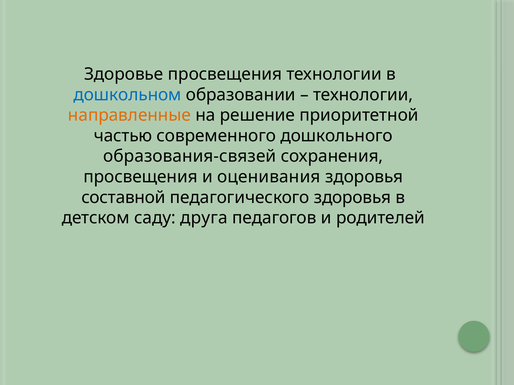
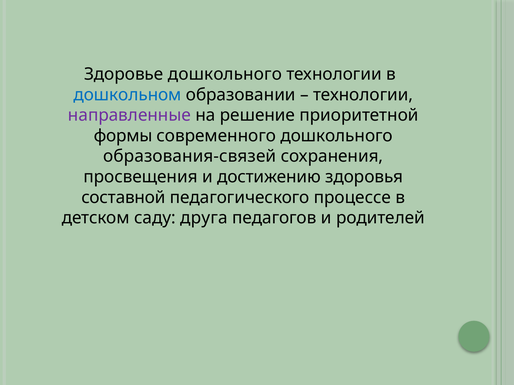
Здоровье просвещения: просвещения -> дошкольного (225, 74)
направленные colour: orange -> purple (129, 115)
частью: частью -> формы (123, 136)
оценивания: оценивания -> достижению (269, 177)
педагогического здоровья: здоровья -> процессе (352, 198)
